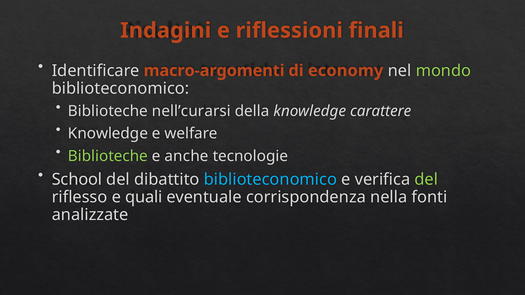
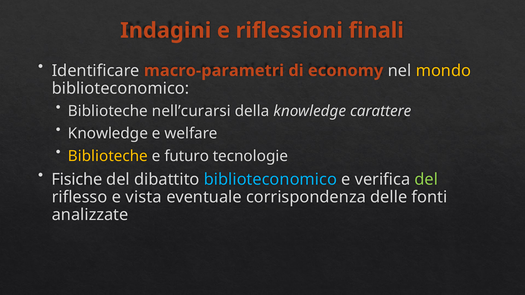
macro-argomenti: macro-argomenti -> macro-parametri (214, 71)
mondo colour: light green -> yellow (443, 71)
Biblioteche colour: light green -> yellow (108, 156)
anche: anche -> futuro (187, 156)
School: School -> Fisiche (77, 180)
quali: quali -> vista (144, 197)
nella: nella -> delle (389, 197)
